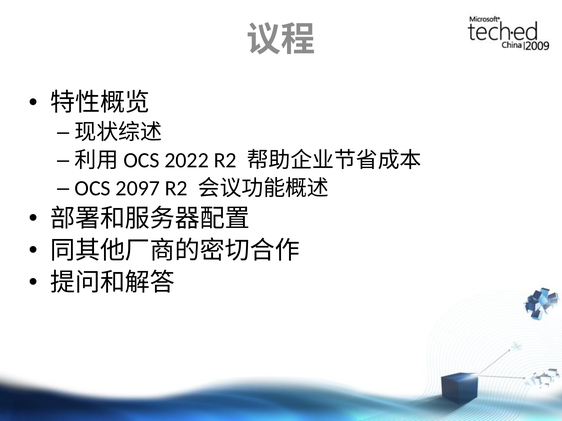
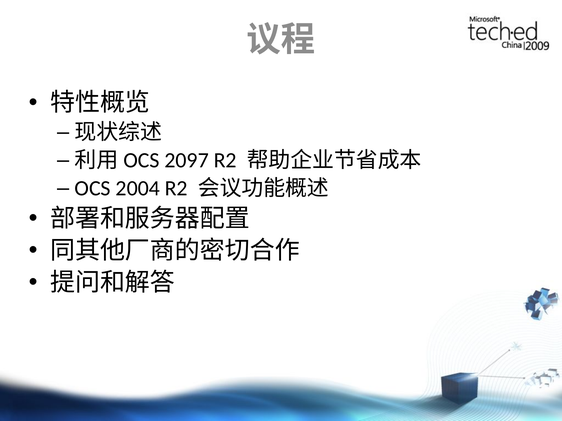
2022: 2022 -> 2097 (187, 161)
2097: 2097 -> 2004 (138, 189)
